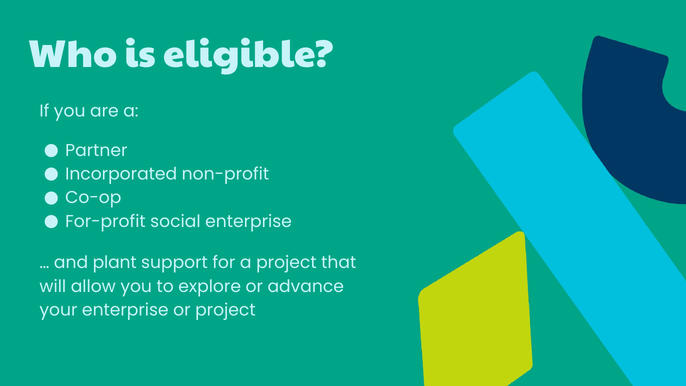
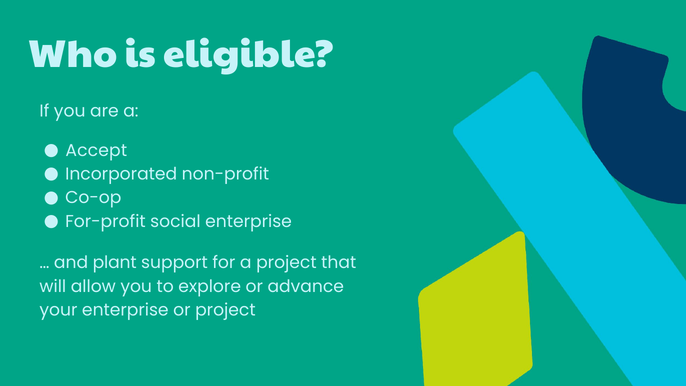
Partner: Partner -> Accept (96, 150)
